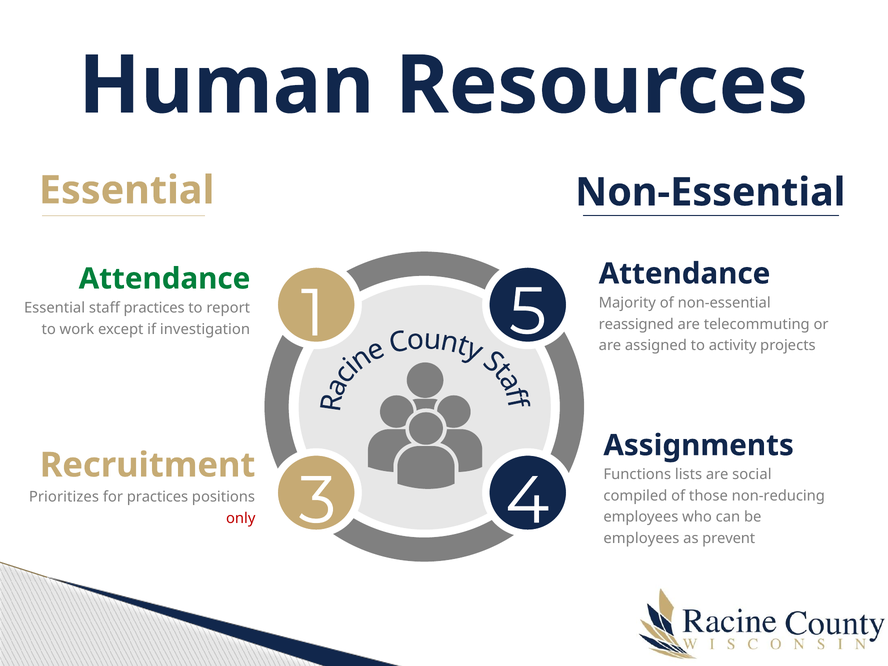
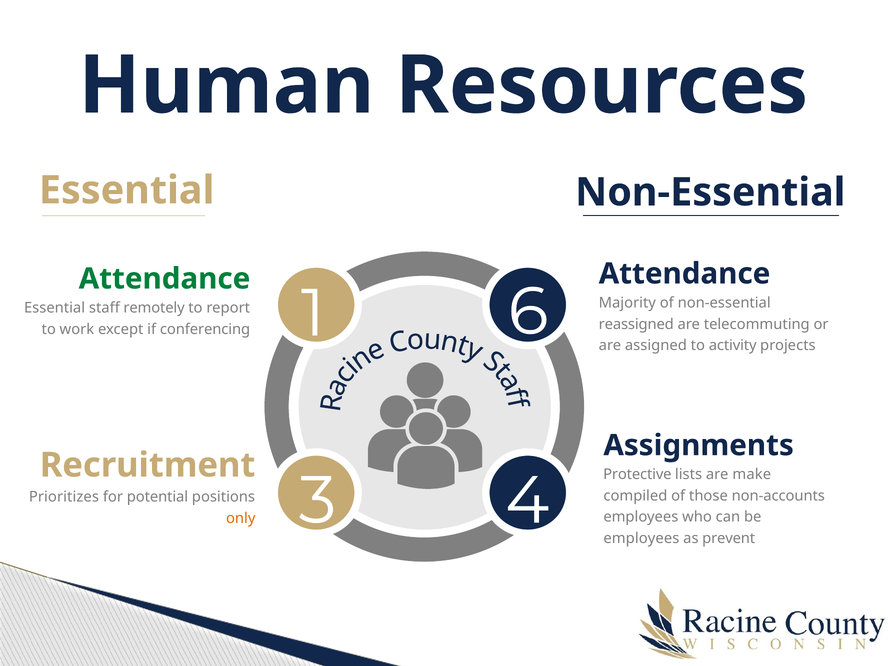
5: 5 -> 6 (528, 312)
staff practices: practices -> remotely (154, 308)
investigation: investigation -> conferencing (205, 329)
Functions: Functions -> Protective (637, 475)
social: social -> make (752, 475)
non-reducing: non-reducing -> non-accounts (778, 496)
for practices: practices -> potential (157, 497)
only colour: red -> orange (241, 518)
